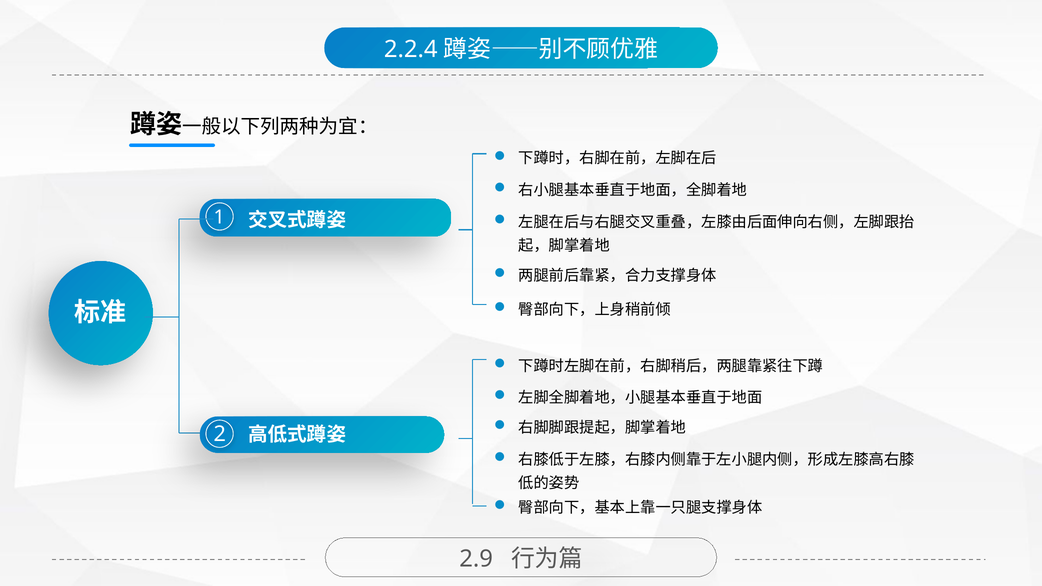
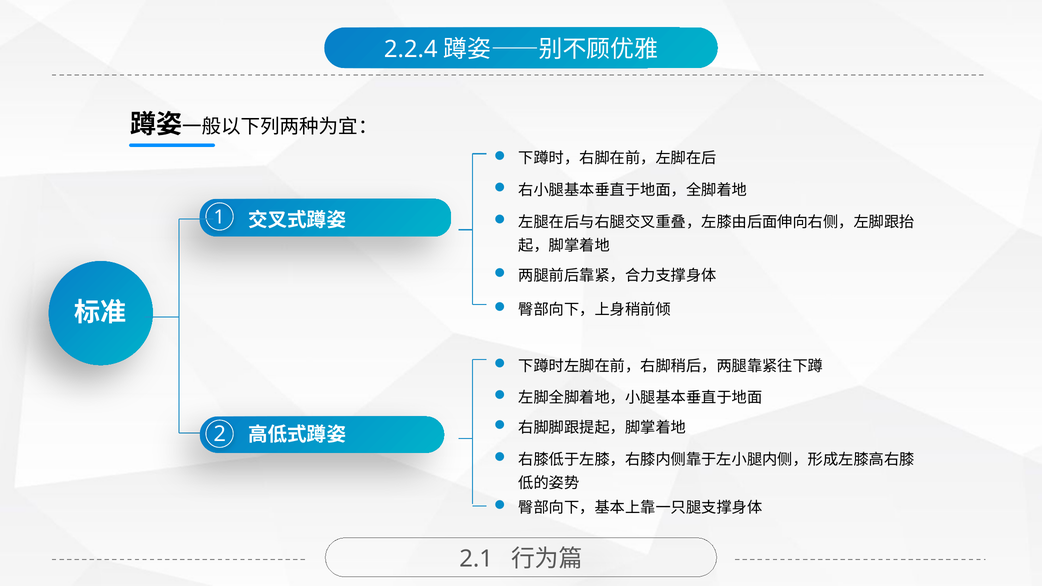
2.9: 2.9 -> 2.1 (476, 559)
